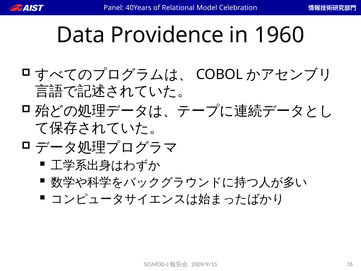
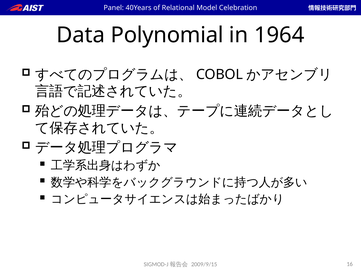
Providence: Providence -> Polynomial (167, 35)
1960: 1960 -> 1964 (279, 35)
